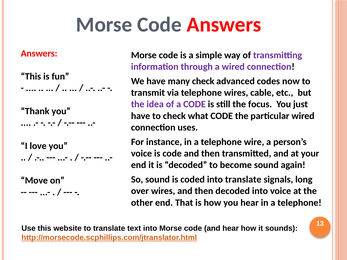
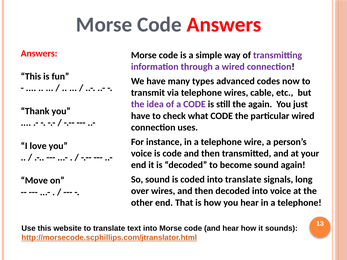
many check: check -> types (203, 81)
the focus: focus -> again (260, 104)
